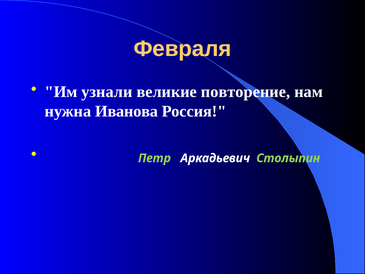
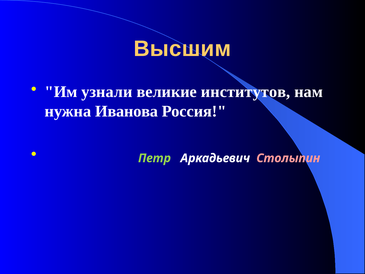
Февраля: Февраля -> Высшим (182, 49)
повторение: повторение -> институтов (246, 92)
Столыпин colour: light green -> pink (288, 158)
